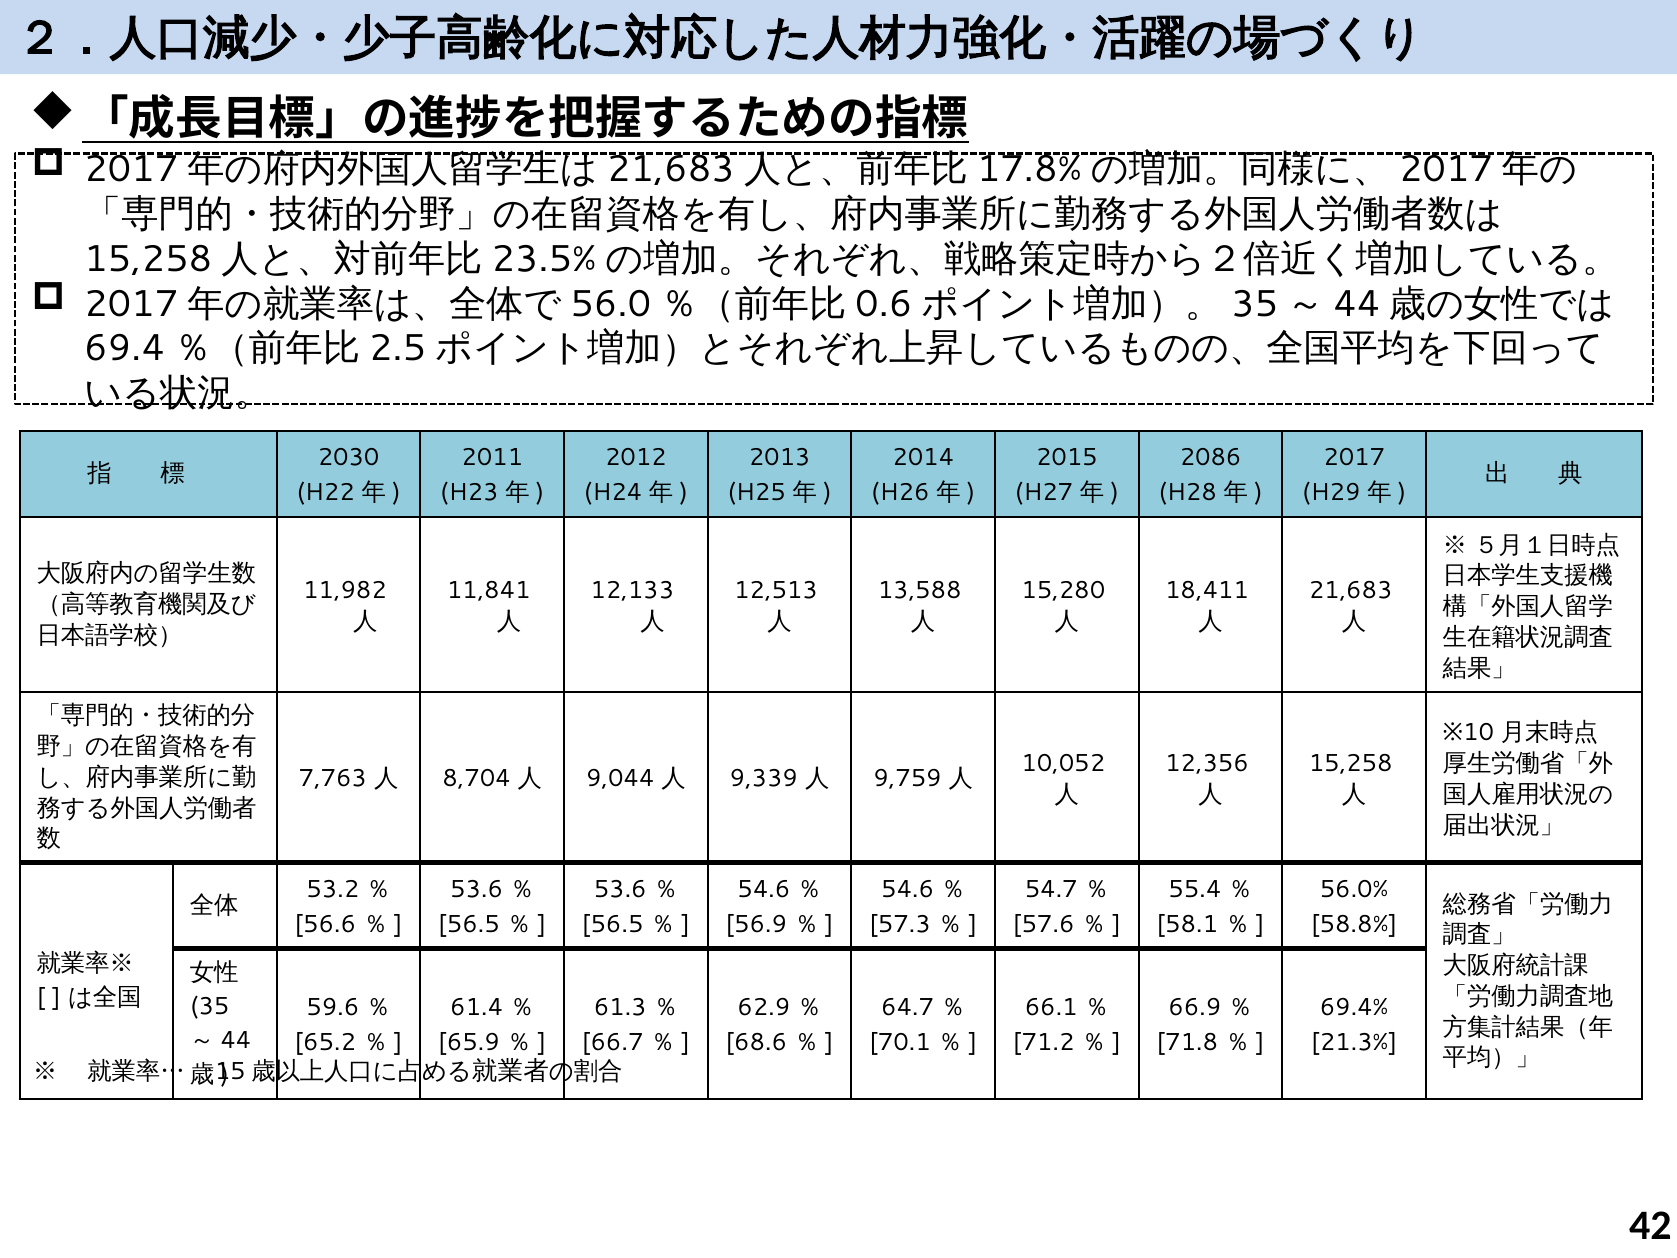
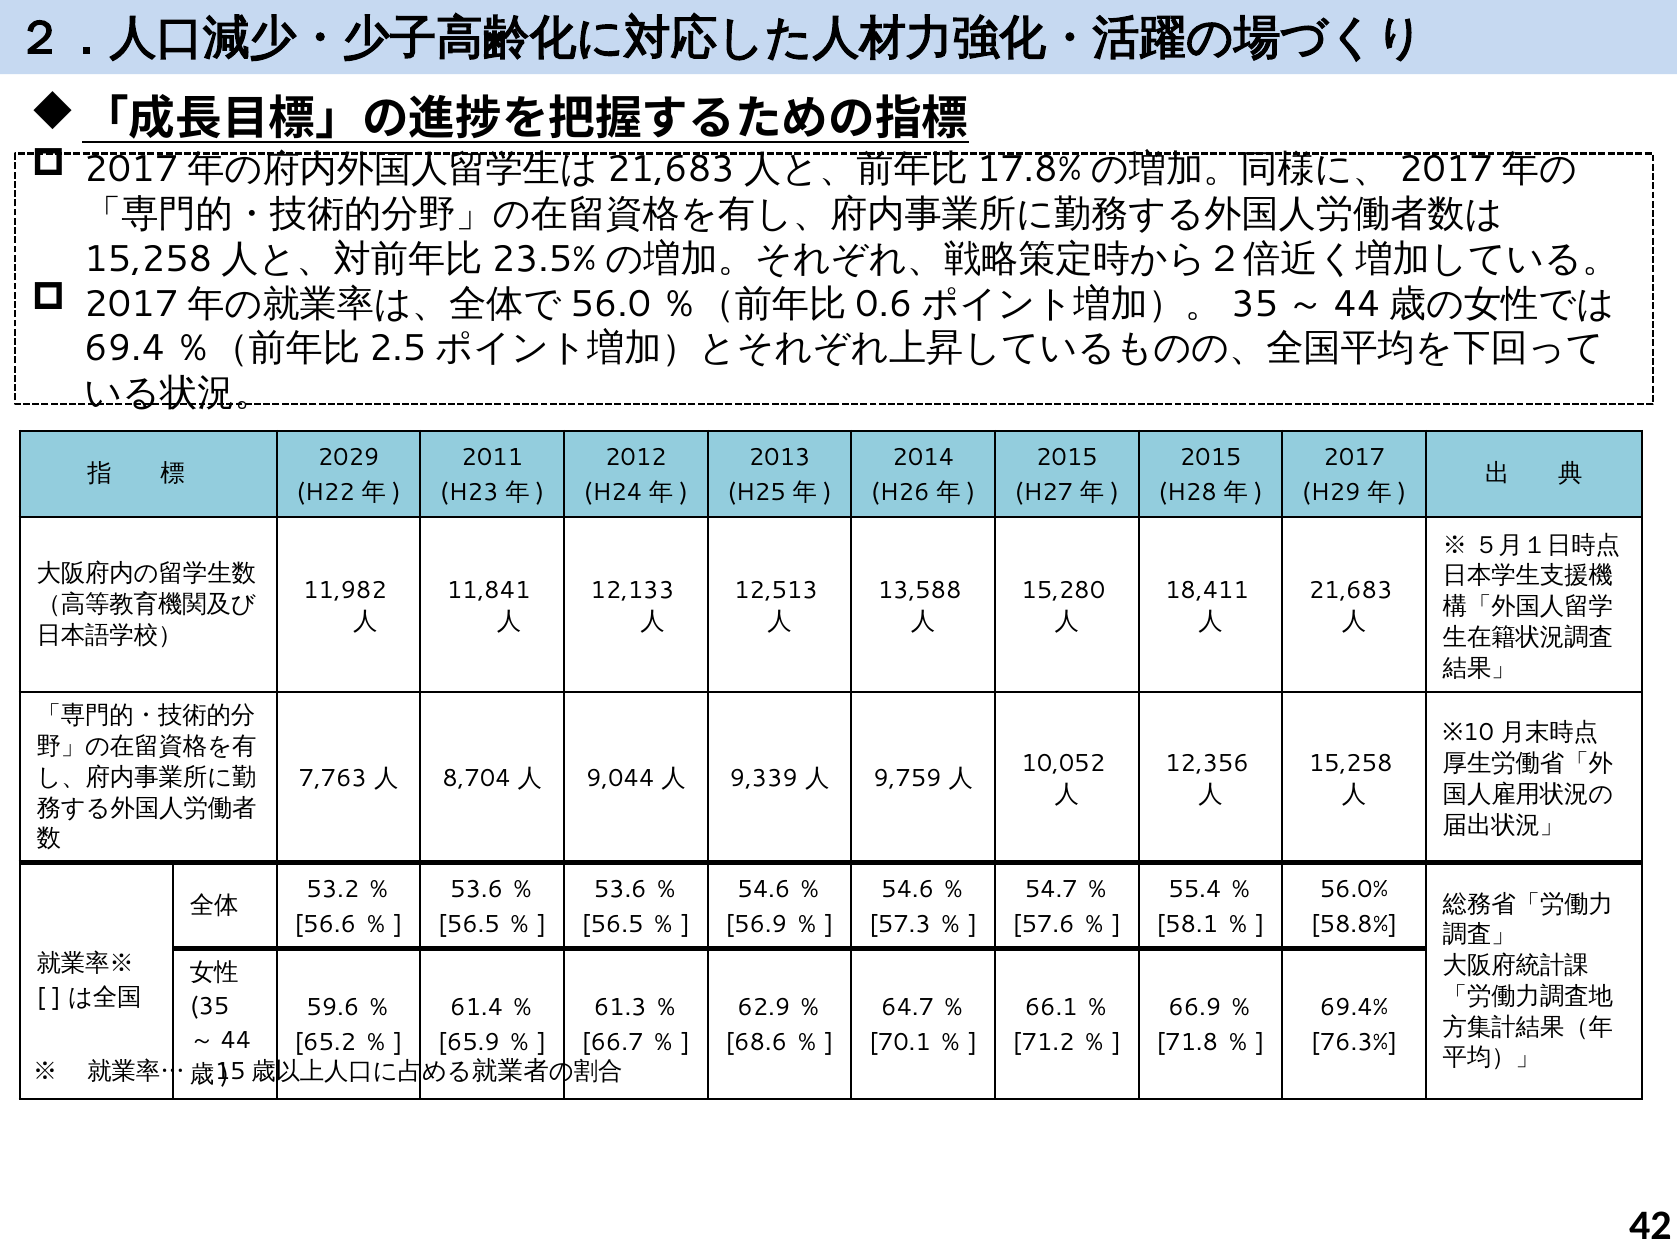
2030: 2030 -> 2029 (349, 458)
2086: 2086 -> 2015 (1211, 458)
21.3%: 21.3% -> 76.3% (1354, 1042)
